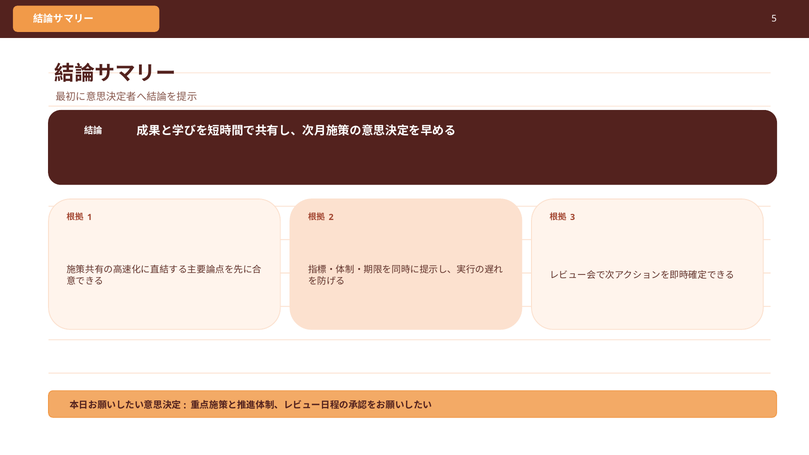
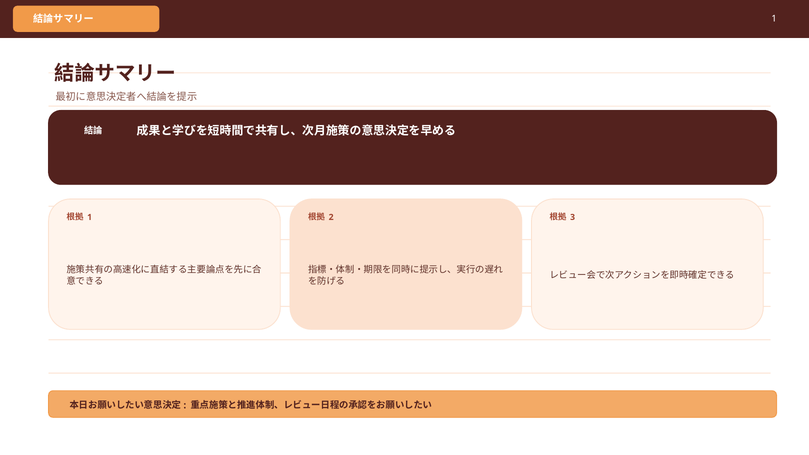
5: 5 -> 1 (774, 19)
